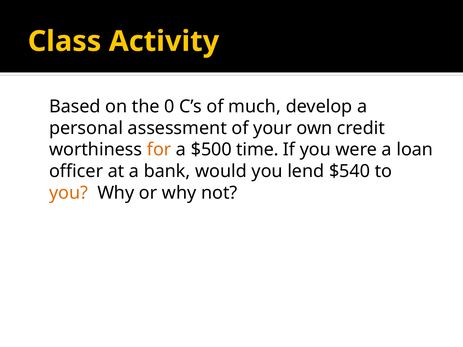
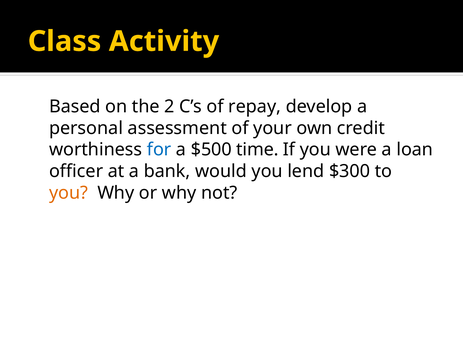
0: 0 -> 2 (169, 107)
much: much -> repay (255, 107)
for colour: orange -> blue (159, 150)
$540: $540 -> $300 (350, 171)
